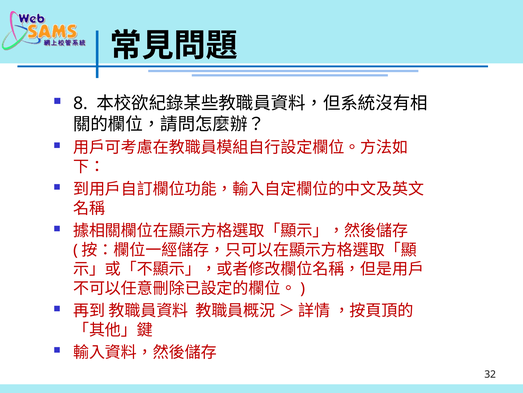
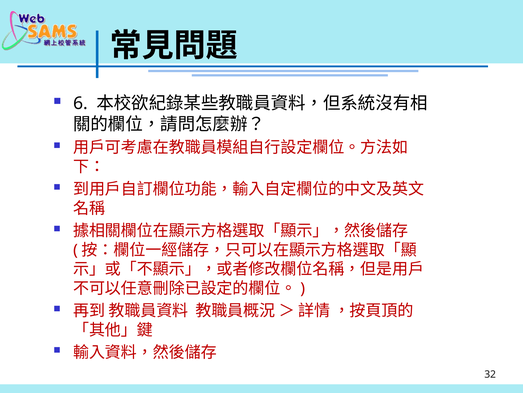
8: 8 -> 6 (80, 103)
